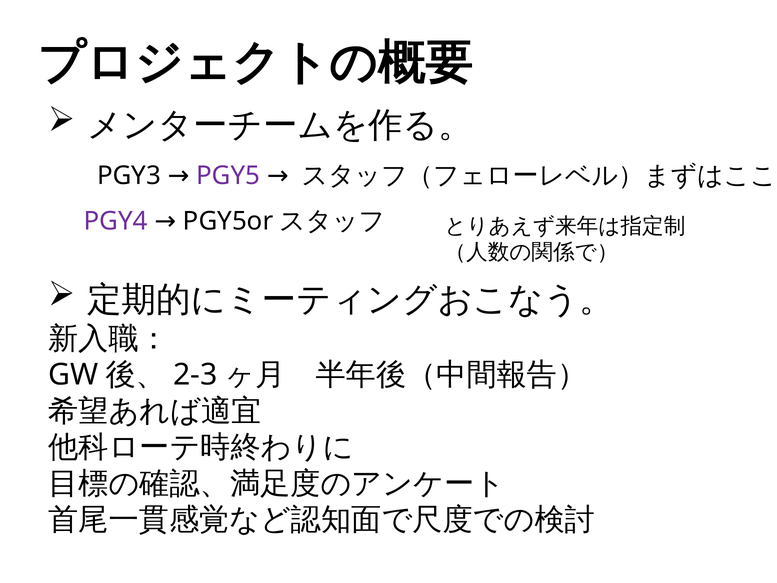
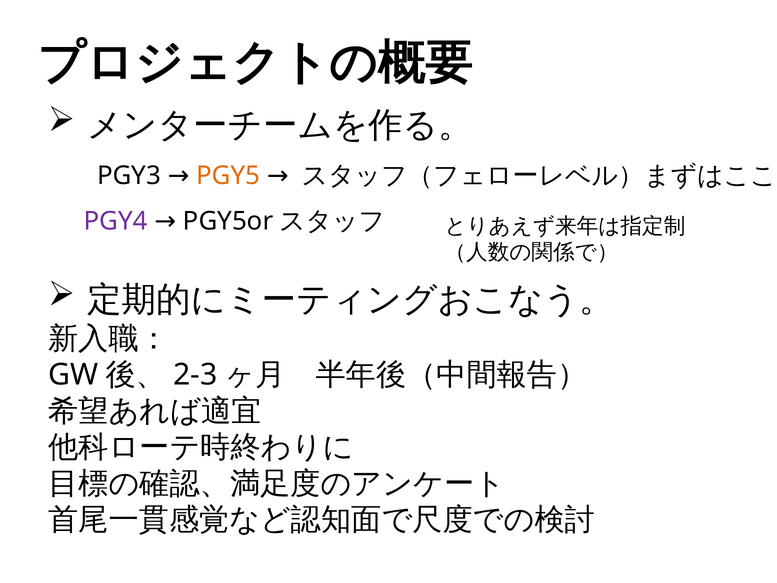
PGY5 colour: purple -> orange (228, 176)
